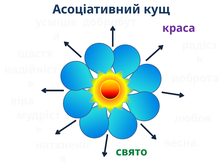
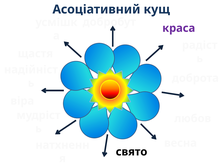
свято colour: green -> black (132, 151)
